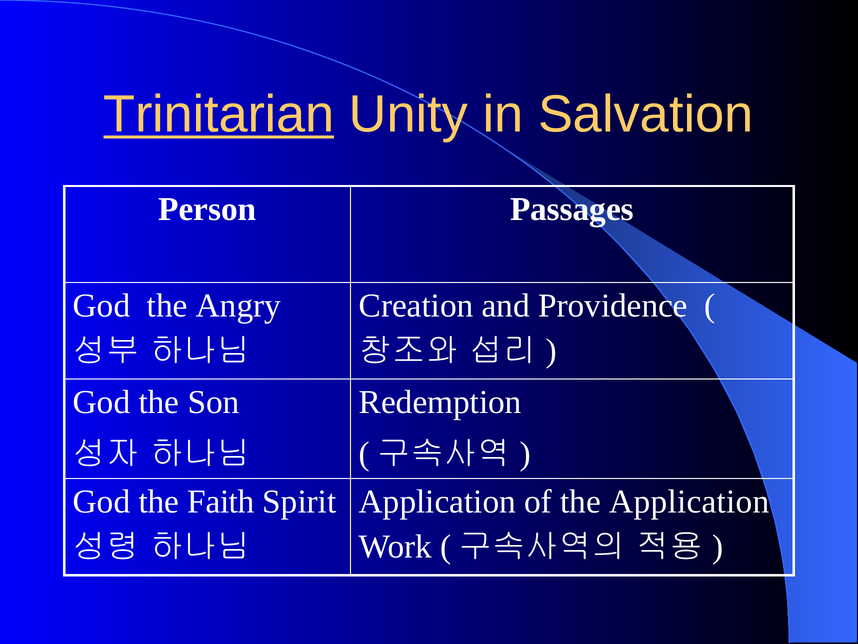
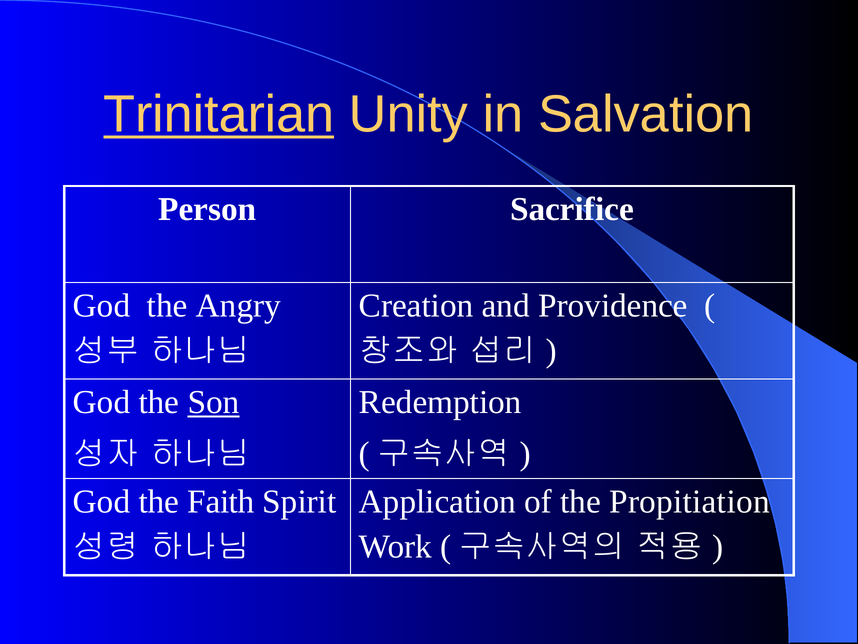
Passages: Passages -> Sacrifice (572, 209)
Son underline: none -> present (213, 402)
the Application: Application -> Propitiation (689, 501)
